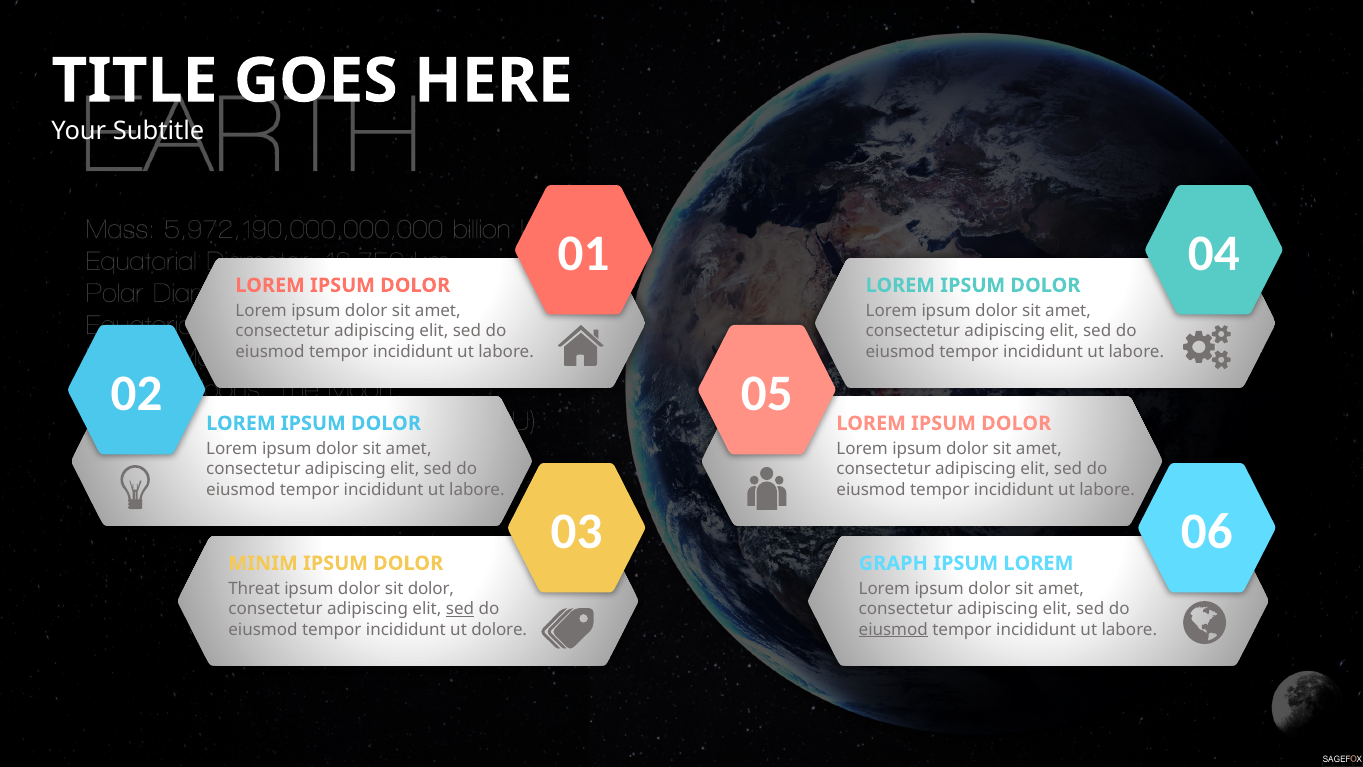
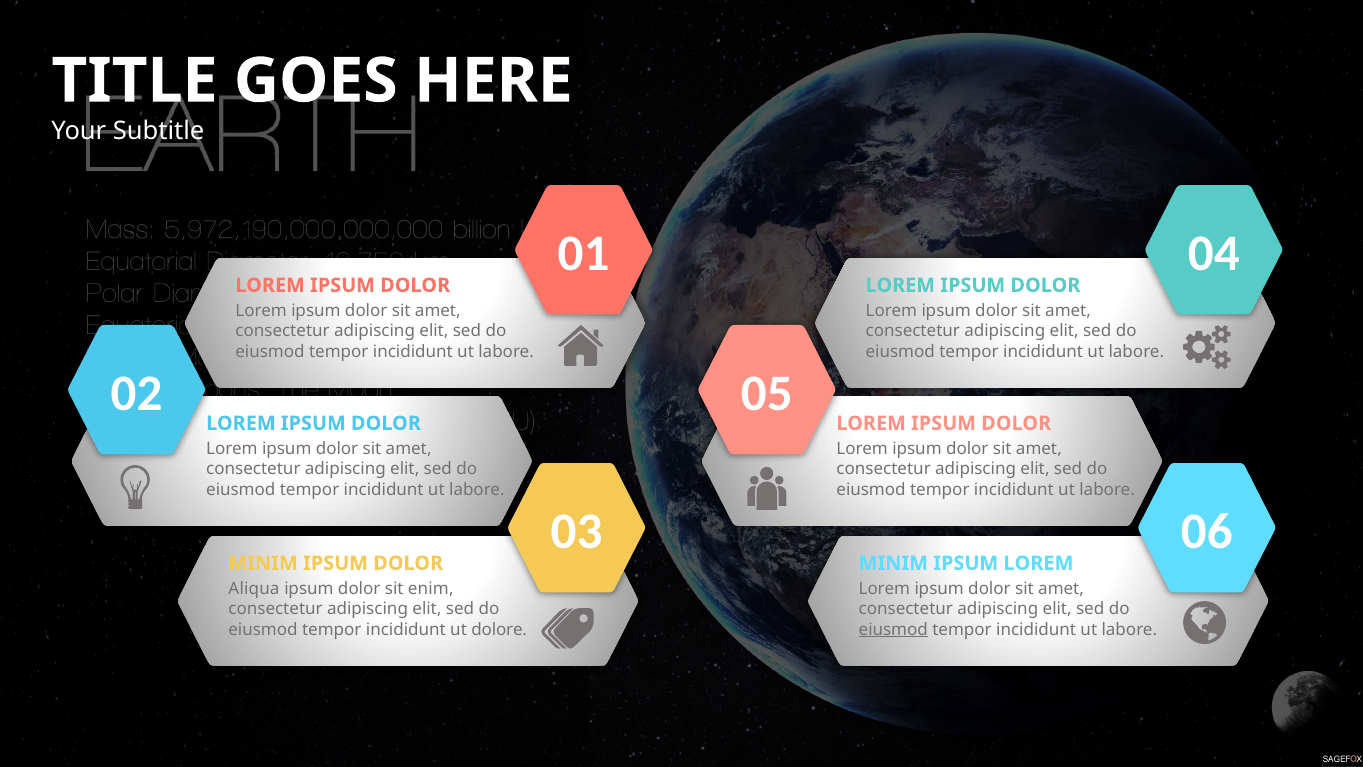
GRAPH: GRAPH -> MINIM (893, 563)
Threat: Threat -> Aliqua (254, 588)
sit dolor: dolor -> enim (431, 588)
sed underline: present -> none (460, 609)
